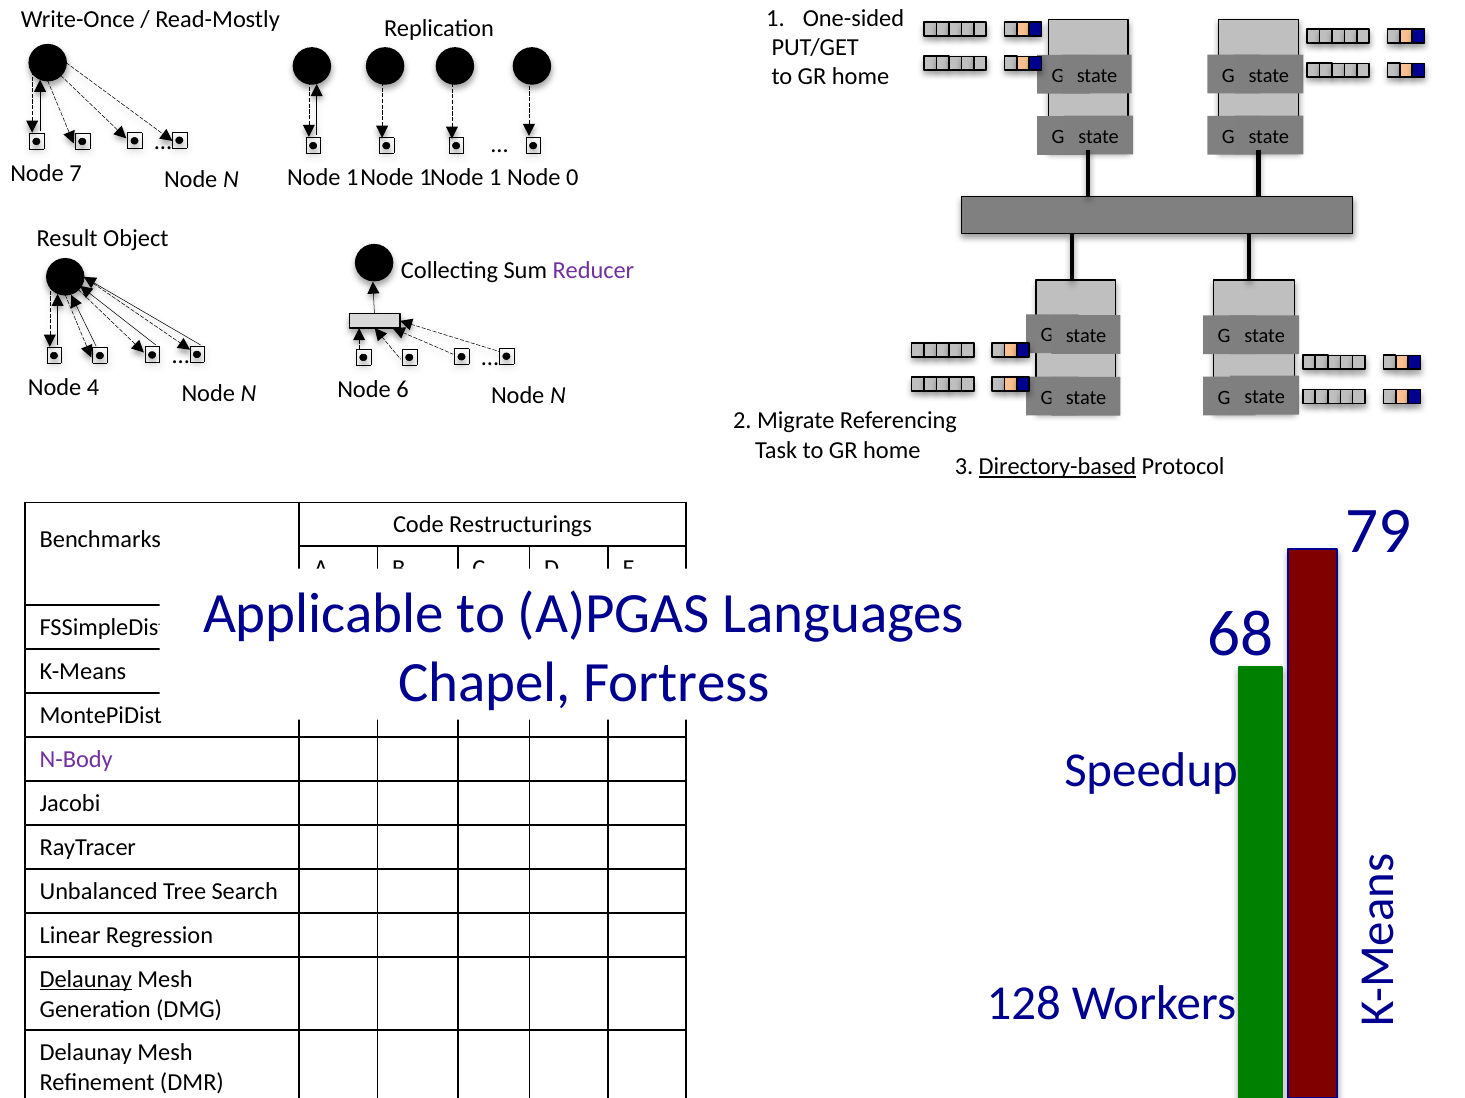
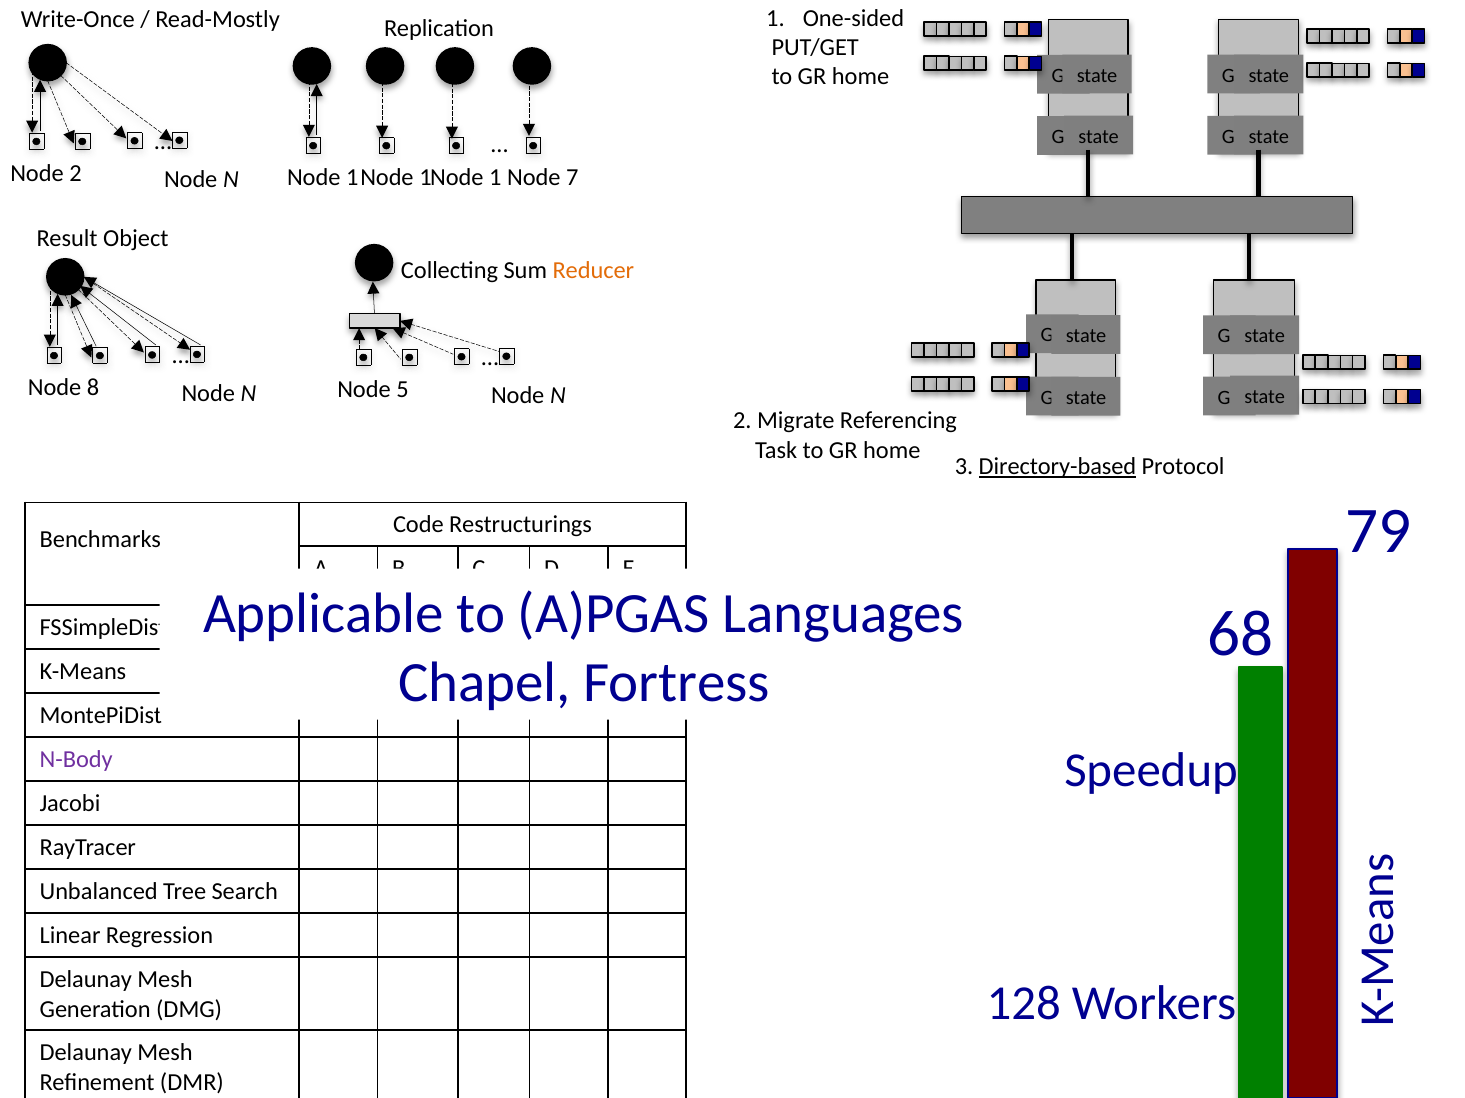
Node 7: 7 -> 2 (76, 174)
0: 0 -> 7 (572, 178)
Reducer colour: purple -> orange (593, 271)
4: 4 -> 8 (93, 388)
6: 6 -> 5 (402, 390)
Delaunay underline: present -> none (86, 980)
